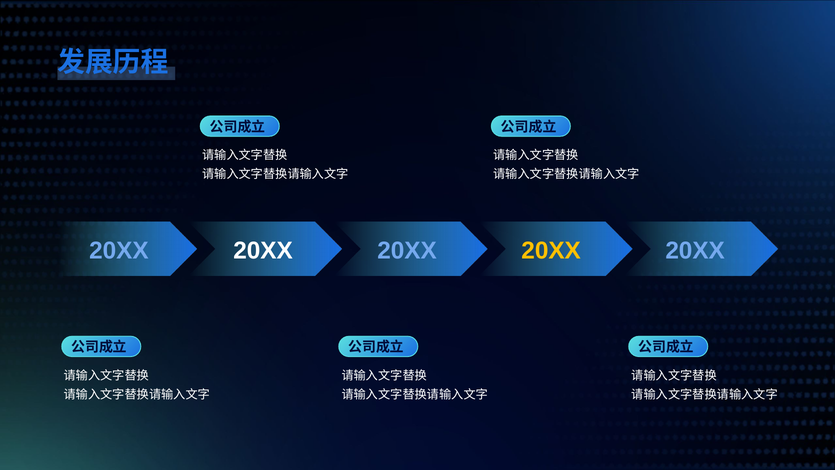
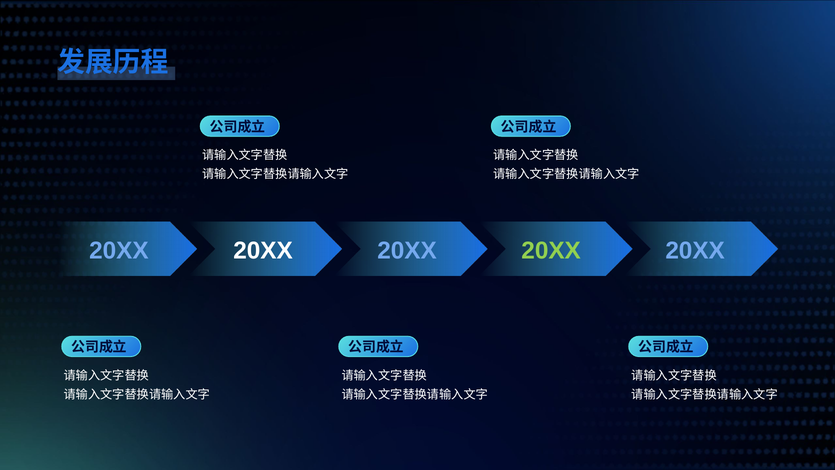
20XX colour: yellow -> light green (551, 251)
